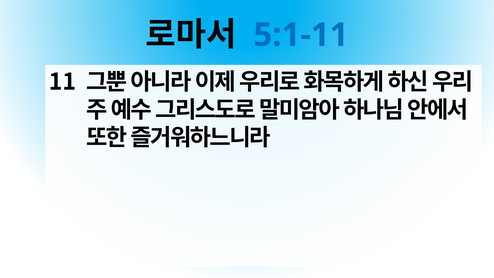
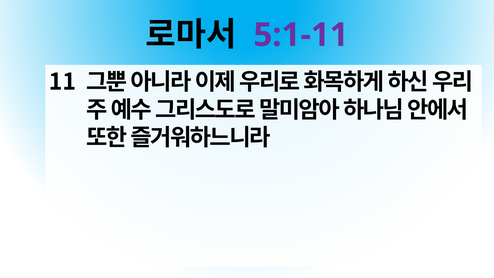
5:1-11 colour: blue -> purple (301, 35)
